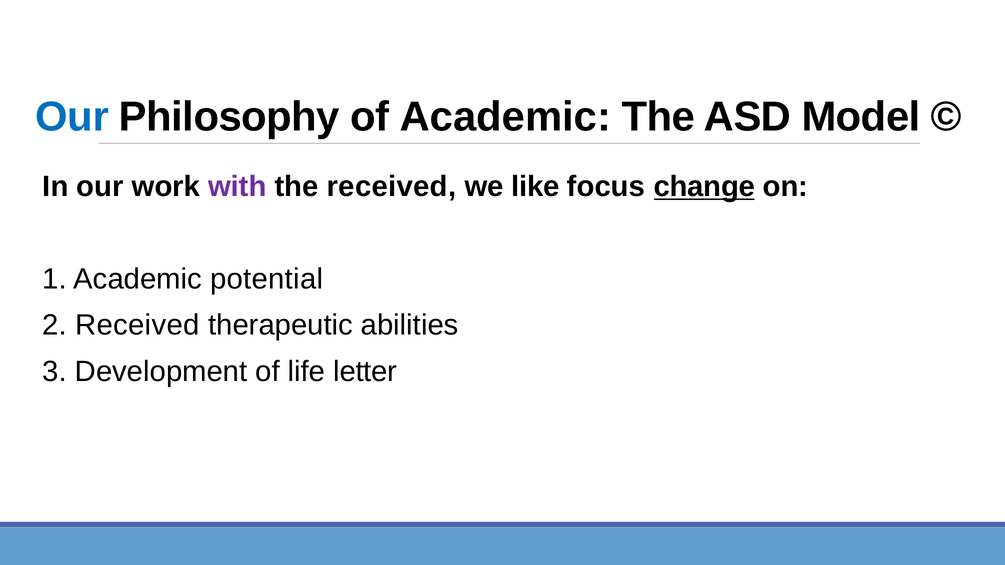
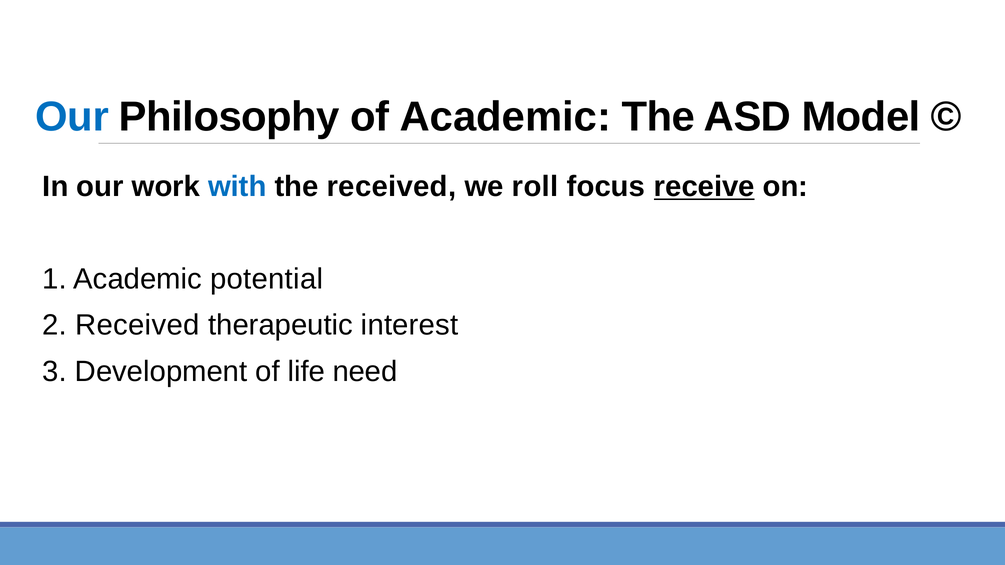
with colour: purple -> blue (237, 187)
like: like -> roll (535, 187)
change: change -> receive (704, 187)
abilities: abilities -> interest (410, 325)
letter: letter -> need (365, 372)
